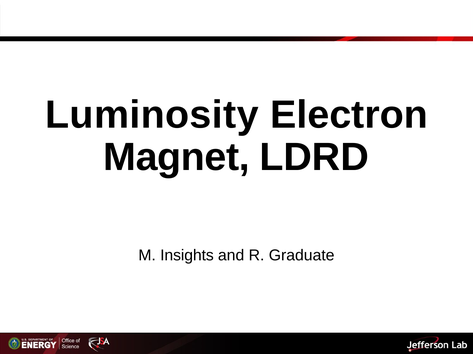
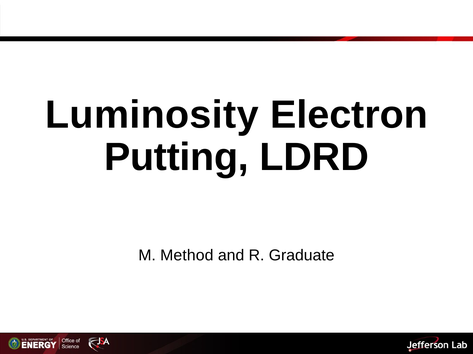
Magnet: Magnet -> Putting (176, 158)
Insights: Insights -> Method (187, 256)
